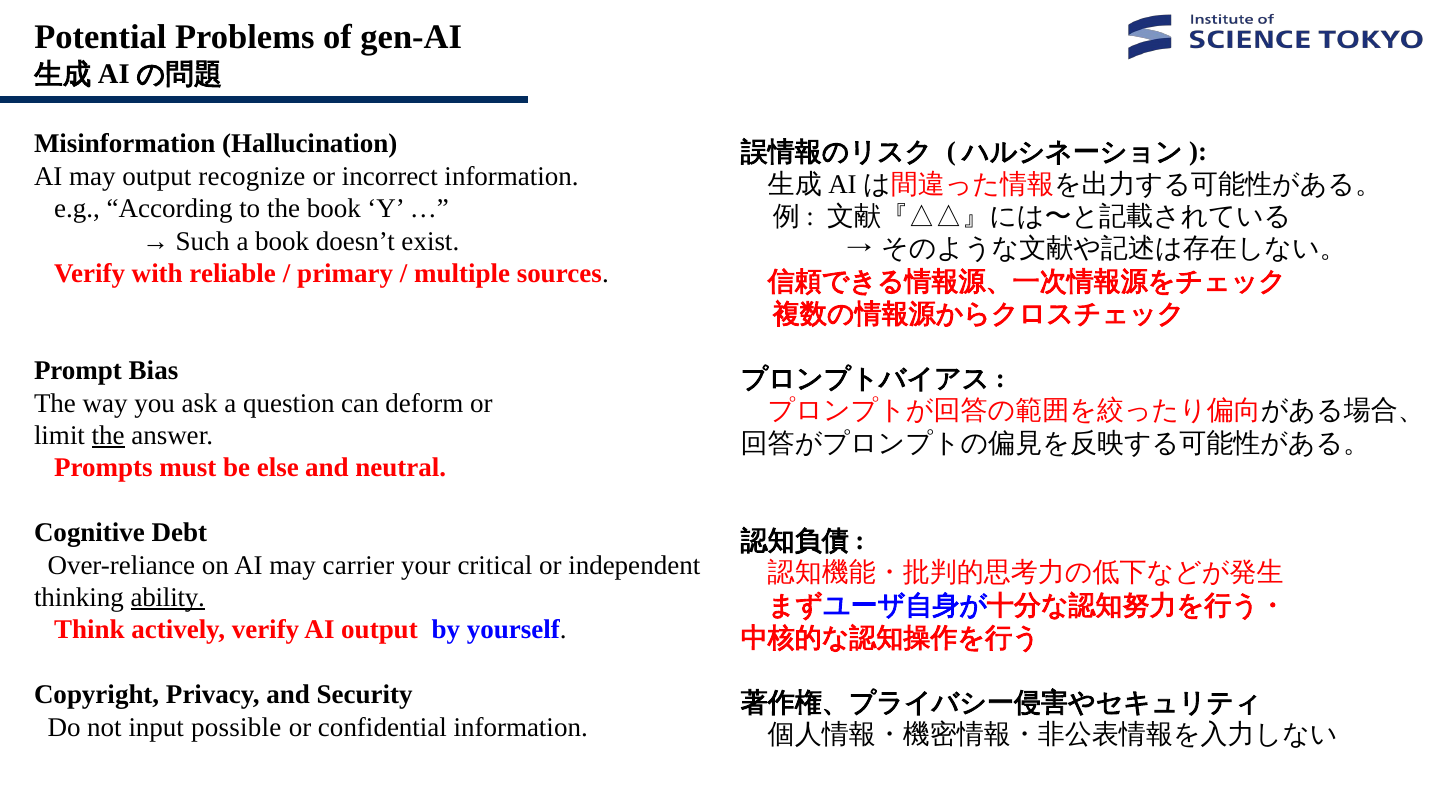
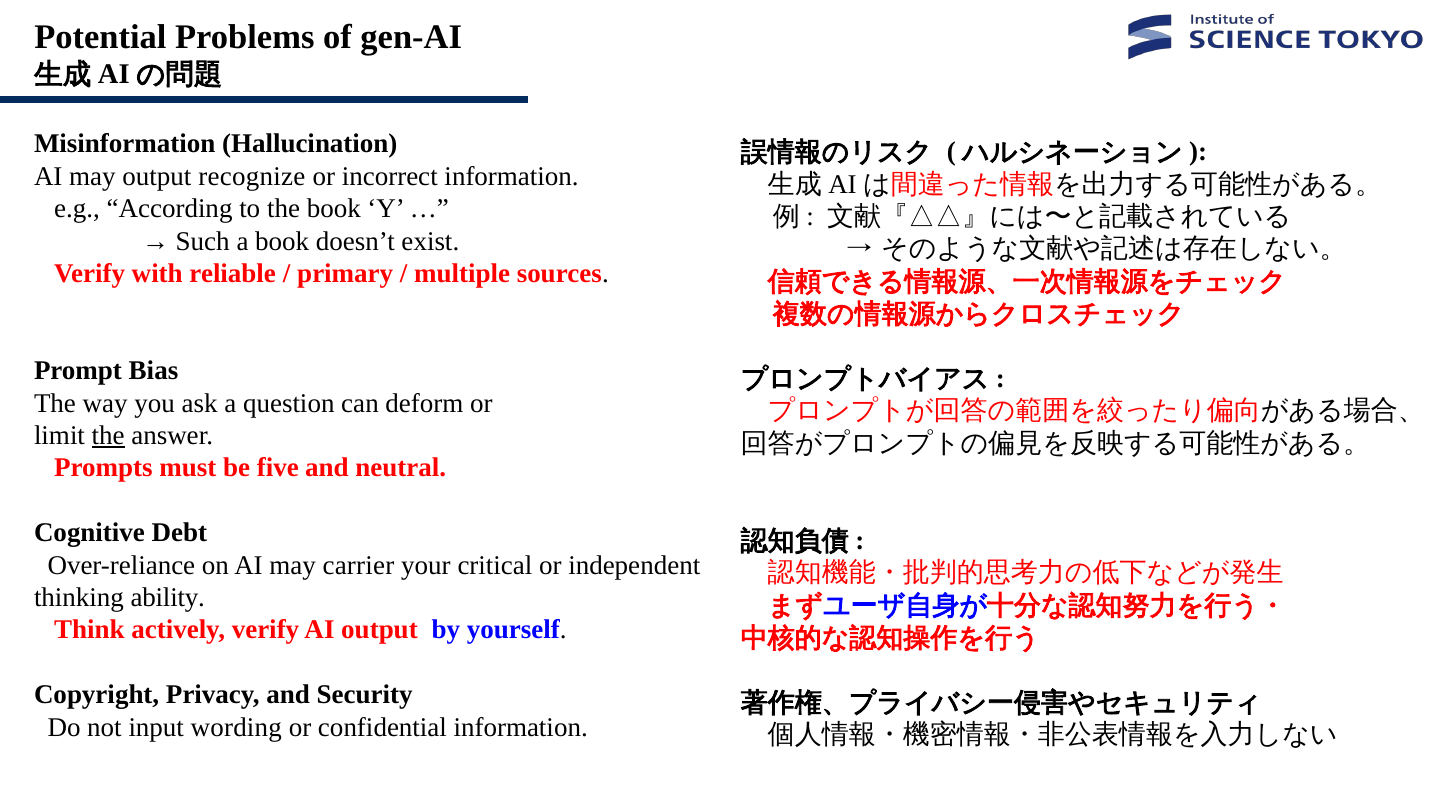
else: else -> five (278, 468)
ability underline: present -> none (168, 598)
possible: possible -> wording (236, 728)
